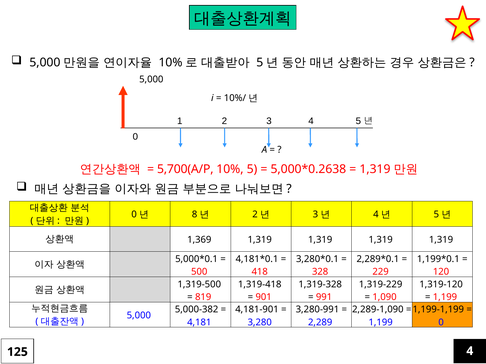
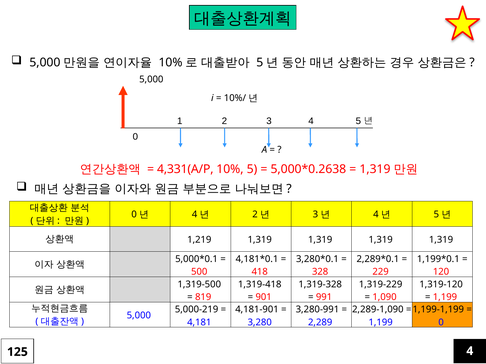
5,700(A/P: 5,700(A/P -> 4,331(A/P (185, 169)
8: 8 -> 4 (195, 215)
1,369: 1,369 -> 1,219 (199, 240)
5,000-382: 5,000-382 -> 5,000-219 (197, 310)
